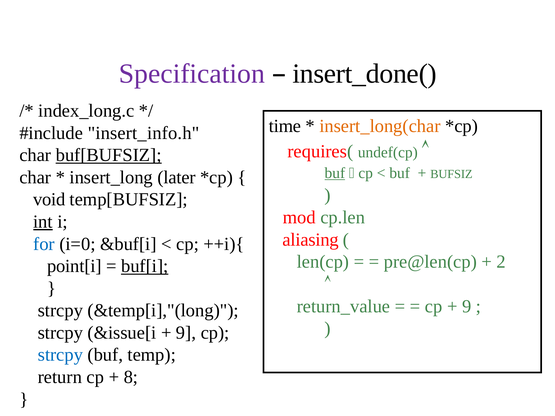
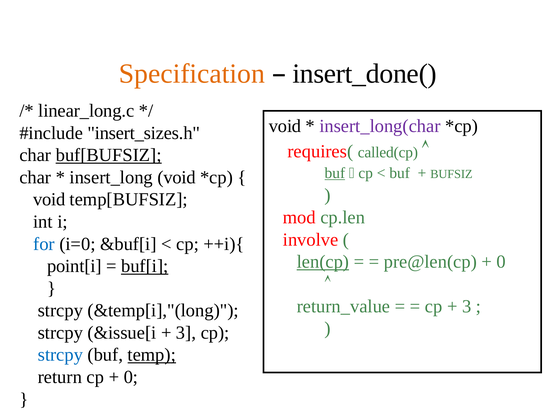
Specification colour: purple -> orange (192, 74)
index_long.c: index_long.c -> linear_long.c (86, 111)
time: time -> void (285, 126)
insert_long(char colour: orange -> purple (380, 126)
insert_info.h: insert_info.h -> insert_sizes.h (144, 133)
undef(cp: undef(cp -> called(cp (388, 152)
insert_long later: later -> void (177, 177)
int underline: present -> none (43, 222)
aliasing: aliasing -> involve (311, 240)
len(cp underline: none -> present (323, 262)
2: 2 -> 0 (501, 262)
9: 9 -> 3 (467, 306)
9: 9 -> 3 (186, 333)
temp underline: none -> present (152, 355)
8: 8 -> 0 (131, 377)
